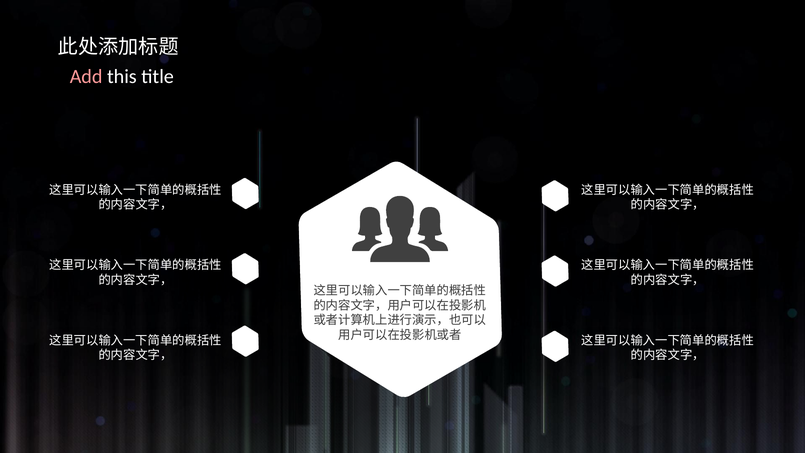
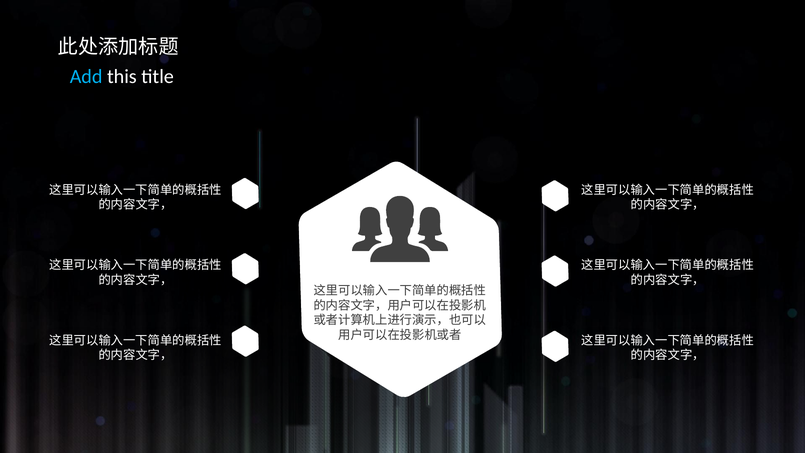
Add colour: pink -> light blue (86, 77)
